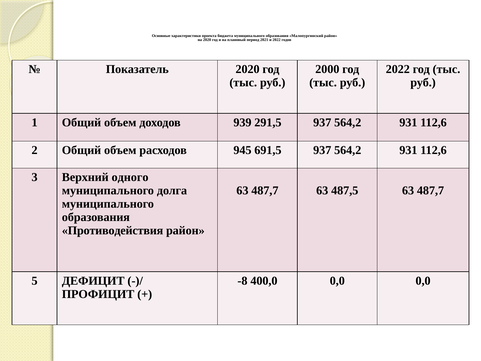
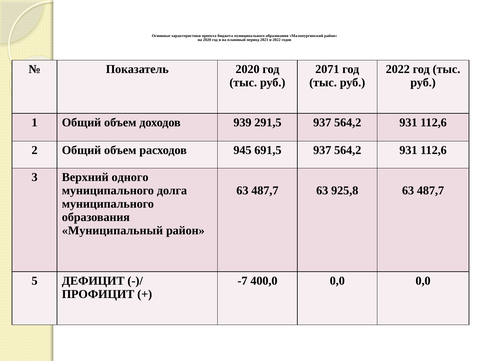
2000: 2000 -> 2071 (327, 69)
487,5: 487,5 -> 925,8 (345, 190)
Противодействия: Противодействия -> Муниципальный (112, 230)
-8: -8 -> -7 (242, 281)
